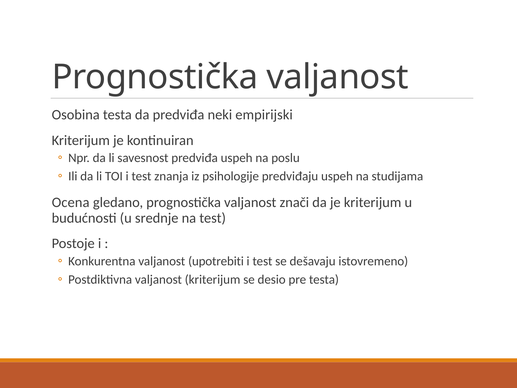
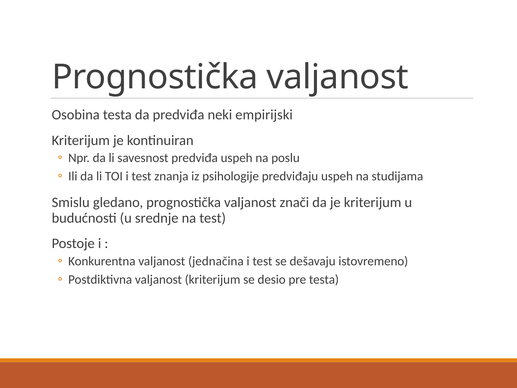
Ocena: Ocena -> Smislu (71, 202)
upotrebiti: upotrebiti -> jednačina (216, 261)
